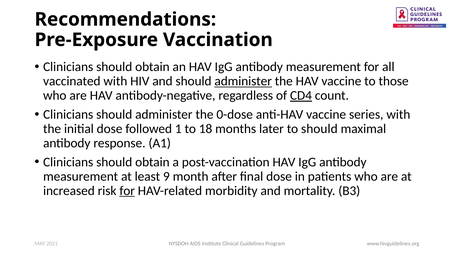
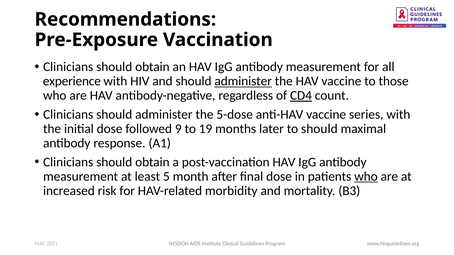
vaccinated: vaccinated -> experience (72, 81)
0-dose: 0-dose -> 5-dose (235, 115)
1: 1 -> 9 (178, 129)
18: 18 -> 19 (206, 129)
9: 9 -> 5 (166, 177)
who underline: none -> present (366, 177)
for underline: present -> none (127, 191)
